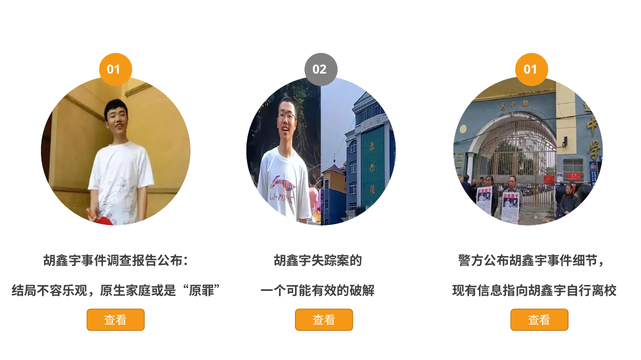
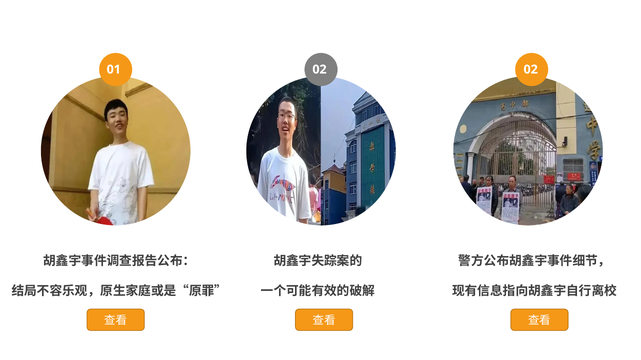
02 01: 01 -> 02 (531, 70)
